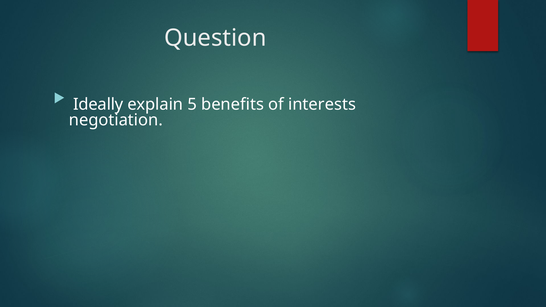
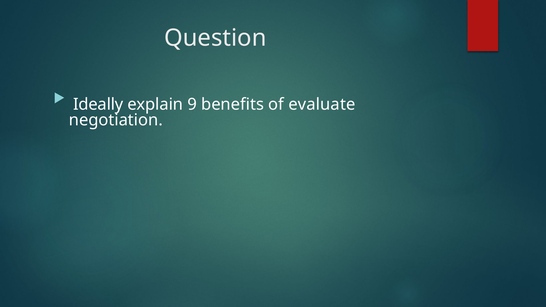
5: 5 -> 9 (192, 104)
interests: interests -> evaluate (322, 104)
